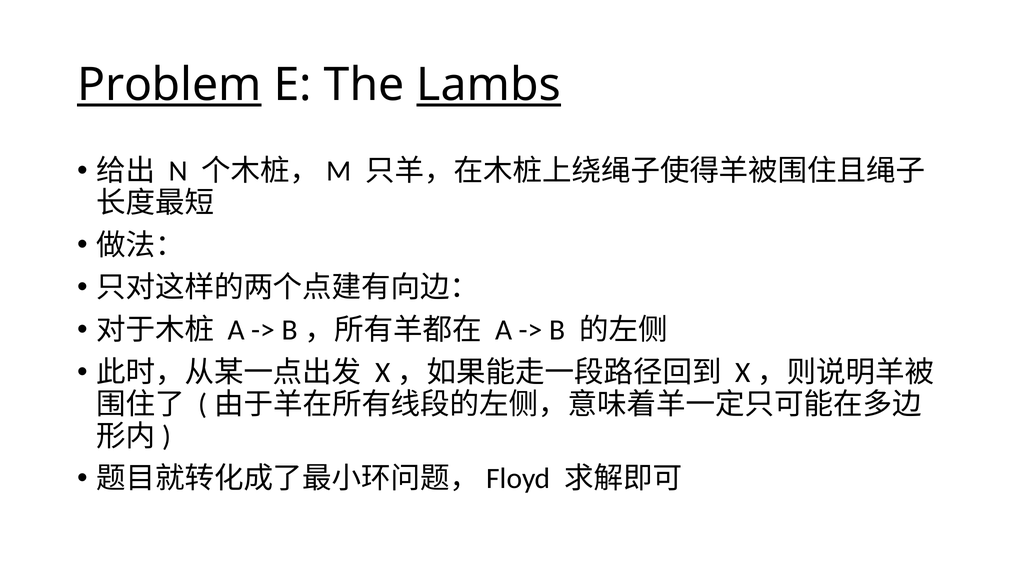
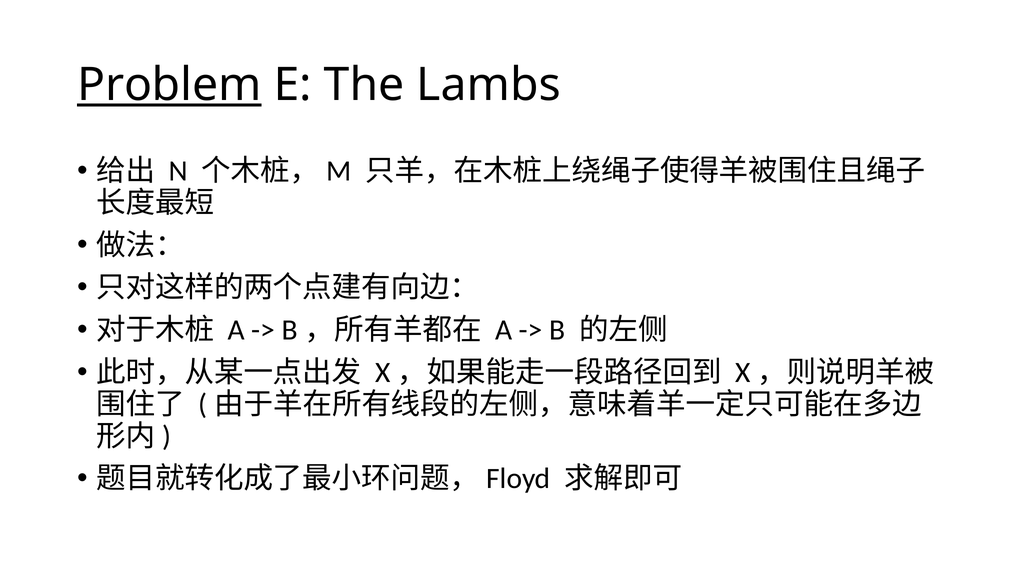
Lambs underline: present -> none (489, 85)
